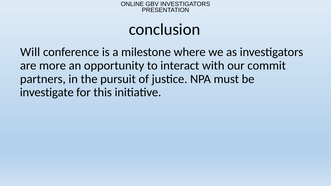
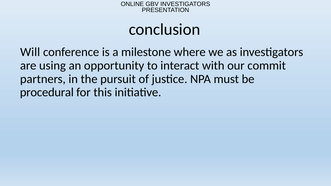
more: more -> using (52, 66)
investigate: investigate -> procedural (47, 92)
